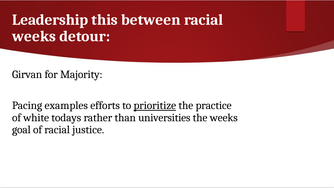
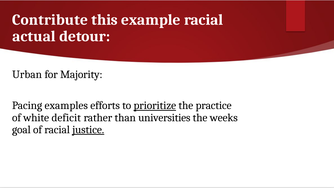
Leadership: Leadership -> Contribute (50, 20)
between: between -> example (151, 20)
weeks: weeks -> actual (34, 36)
Girvan: Girvan -> Urban (27, 74)
todays: todays -> deficit (66, 118)
justice underline: none -> present (88, 130)
